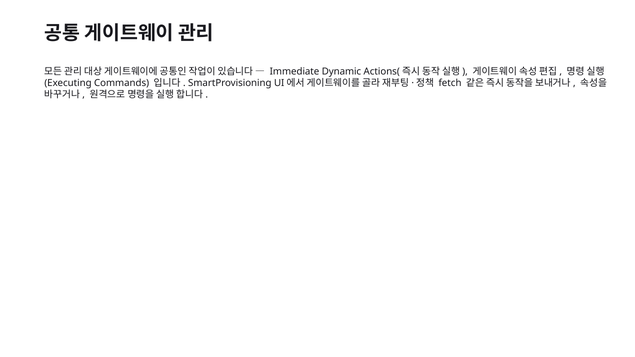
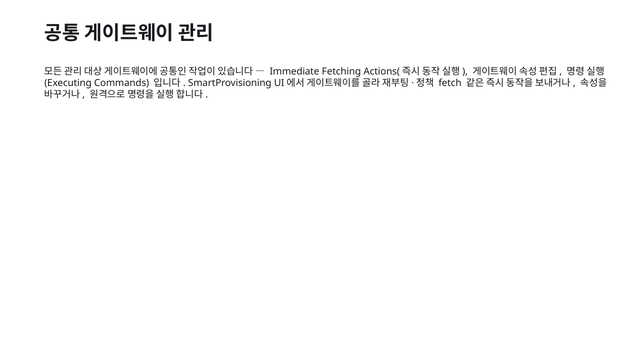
Dynamic: Dynamic -> Fetching (341, 72)
